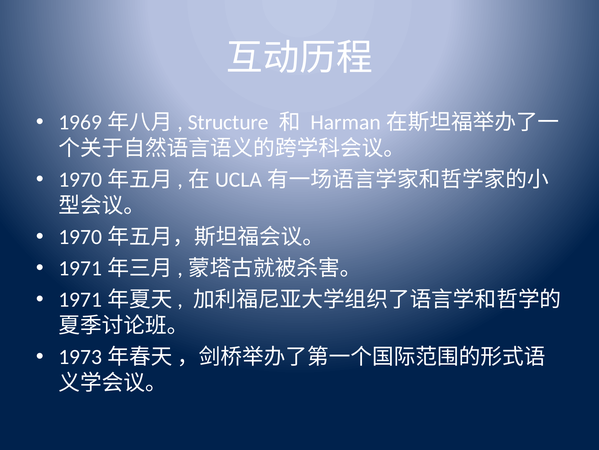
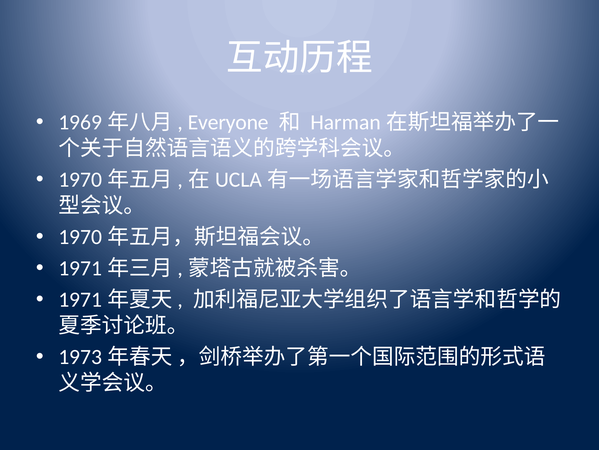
Structure: Structure -> Everyone (228, 122)
